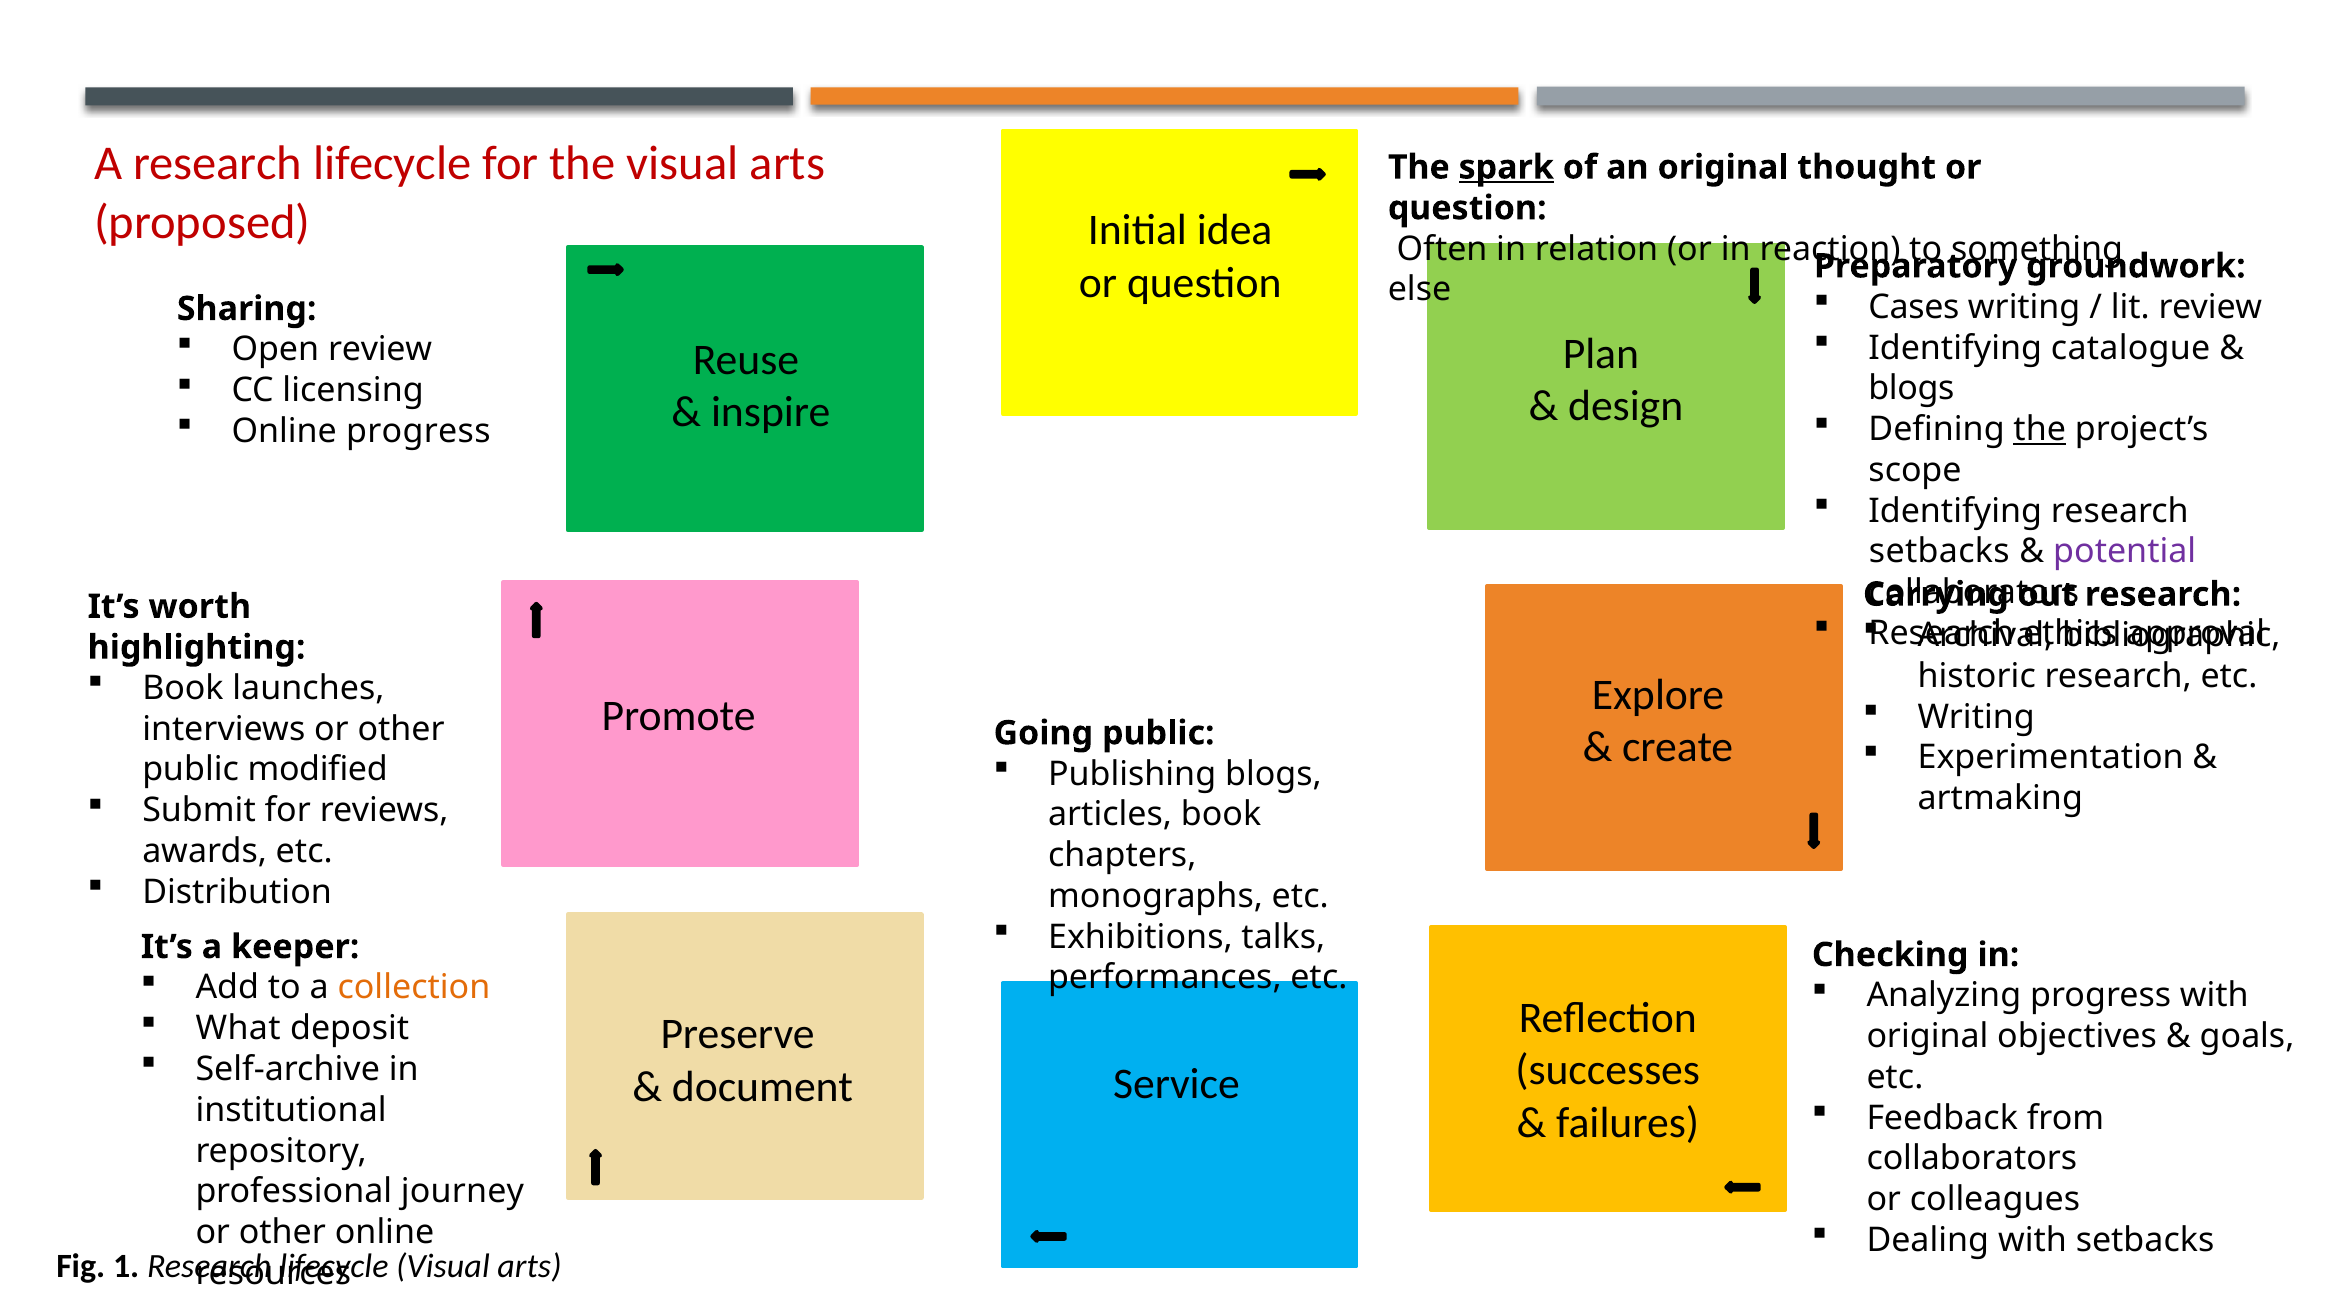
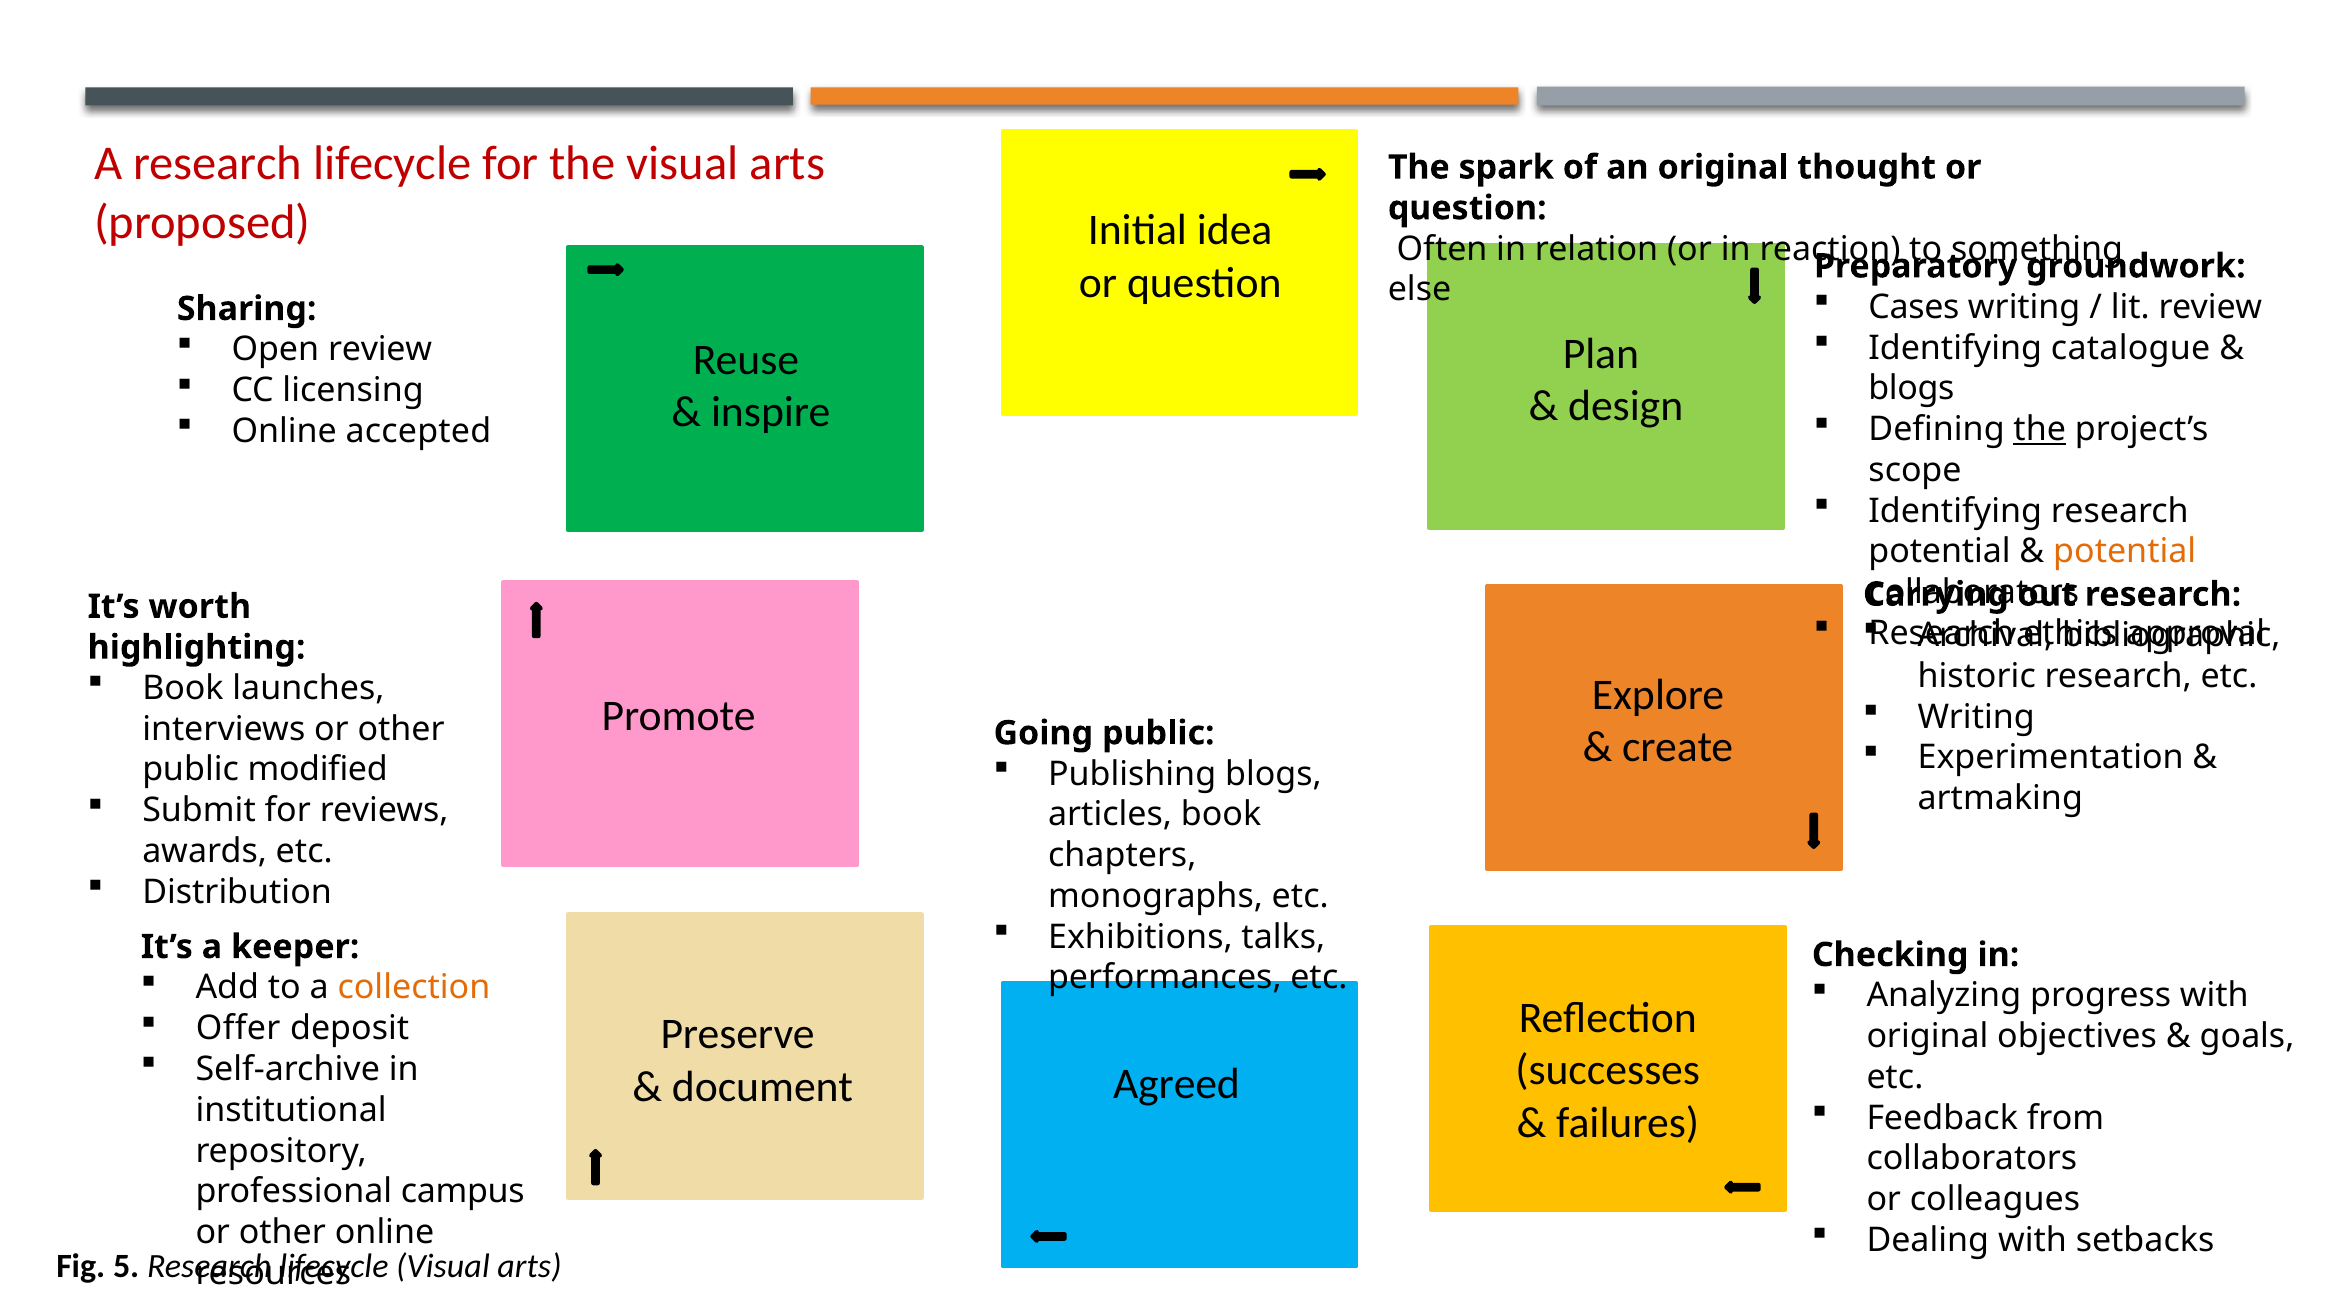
spark underline: present -> none (1506, 167)
Online progress: progress -> accepted (418, 431)
setbacks: setbacks -> potential (1940, 552)
potential colour: purple -> orange (2125, 552)
What: What -> Offer (238, 1029)
Service: Service -> Agreed (1176, 1084)
journey: journey -> campus (463, 1192)
1: 1 -> 5 (126, 1267)
